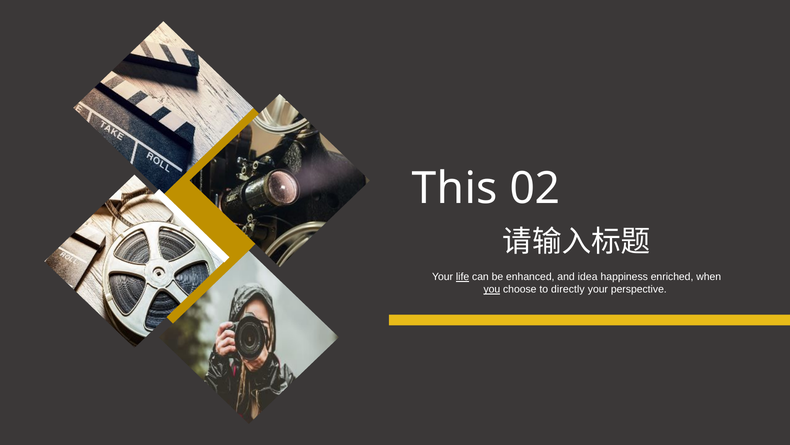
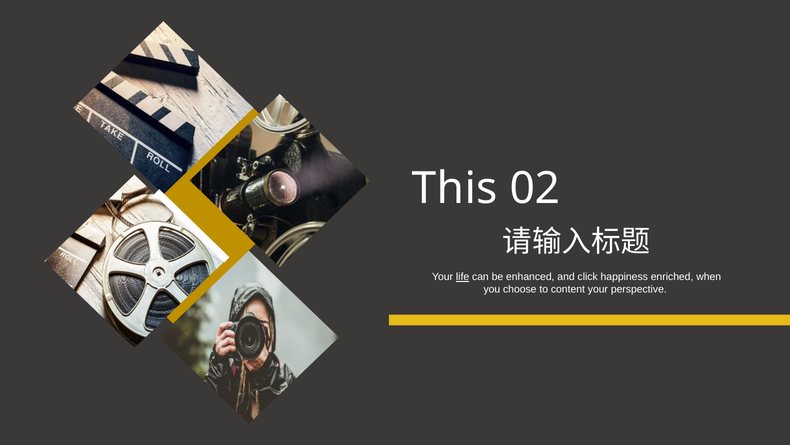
idea: idea -> click (588, 277)
you underline: present -> none (492, 289)
directly: directly -> content (568, 289)
